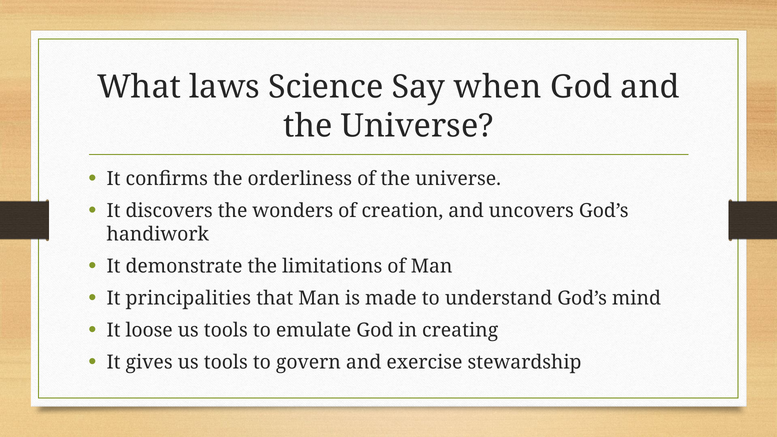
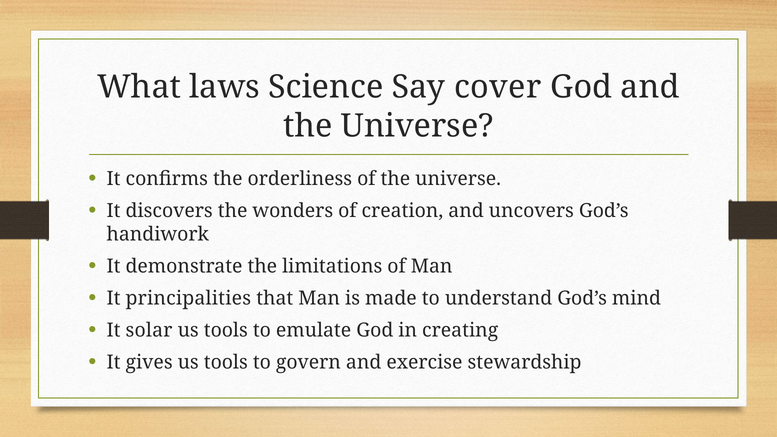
when: when -> cover (498, 87)
loose: loose -> solar (149, 330)
